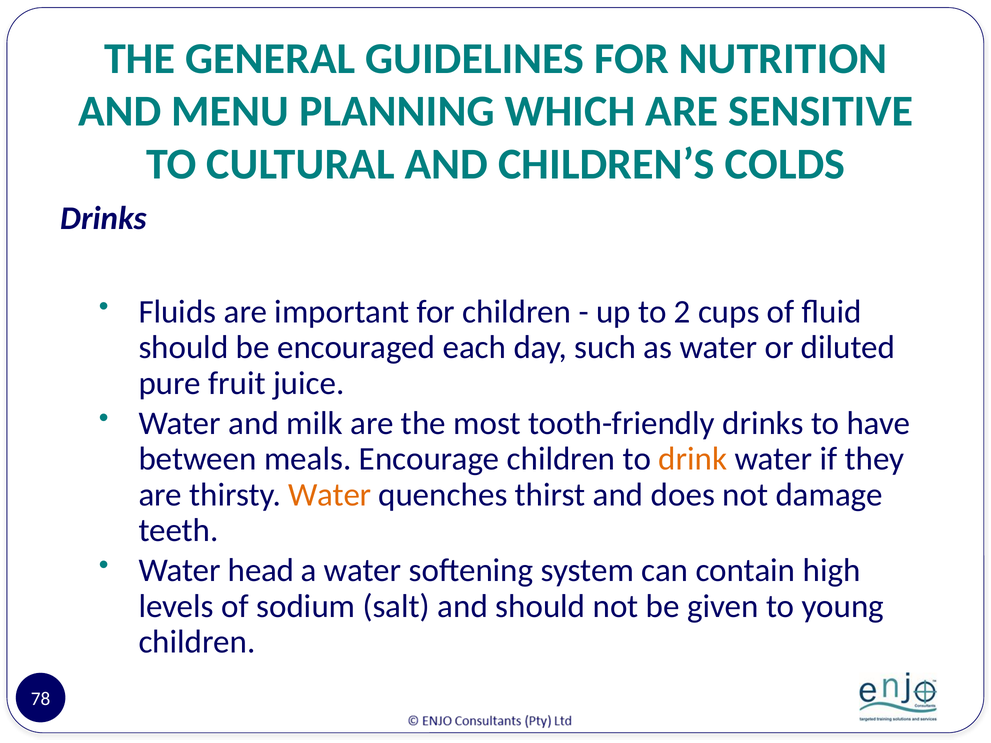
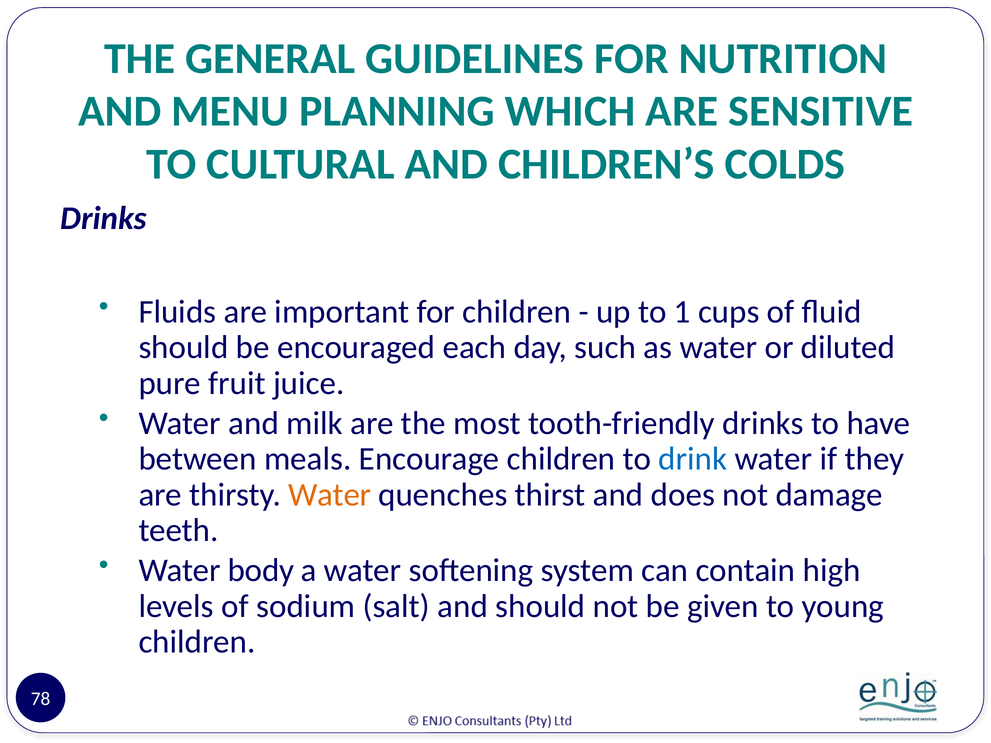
2: 2 -> 1 (682, 312)
drink colour: orange -> blue (693, 459)
head: head -> body (261, 571)
